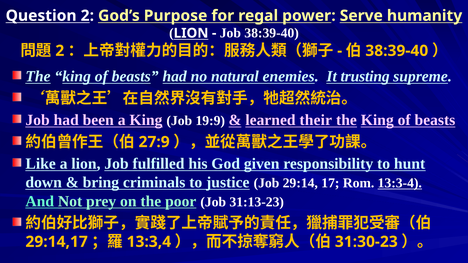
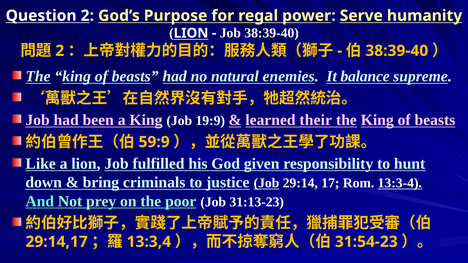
trusting: trusting -> balance (365, 77)
27:9: 27:9 -> 59:9 (154, 142)
Job underline: none -> present (266, 183)
31:30-23: 31:30-23 -> 31:54-23 (366, 242)
